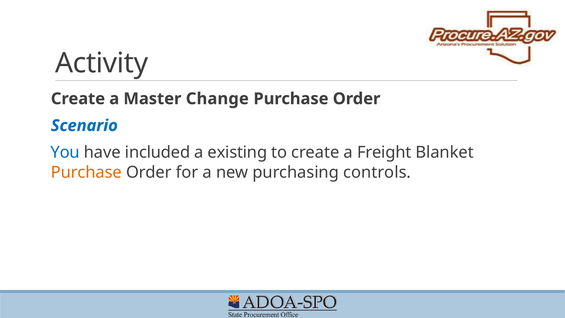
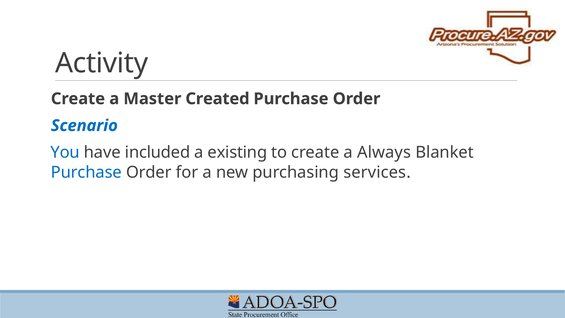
Change: Change -> Created (217, 99)
Freight: Freight -> Always (384, 152)
Purchase colour: orange -> blue (86, 172)
controls: controls -> services (377, 172)
